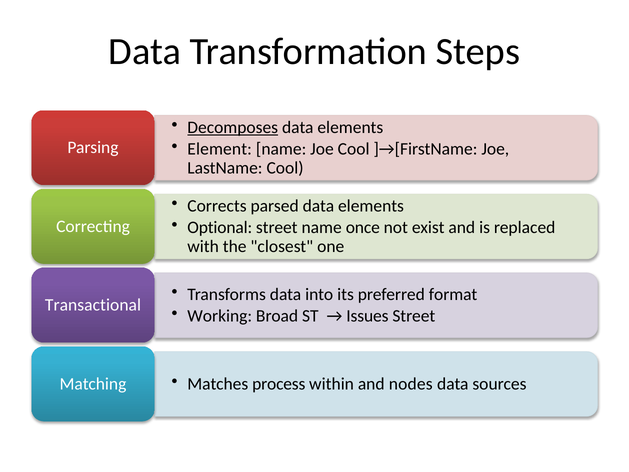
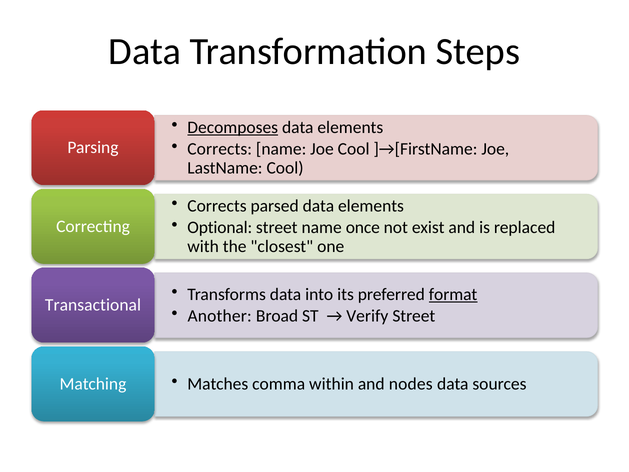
Element: Element -> Corrects (220, 149)
format underline: none -> present (453, 294)
Working: Working -> Another (220, 316)
Issues: Issues -> Verify (367, 316)
process: process -> comma (279, 384)
